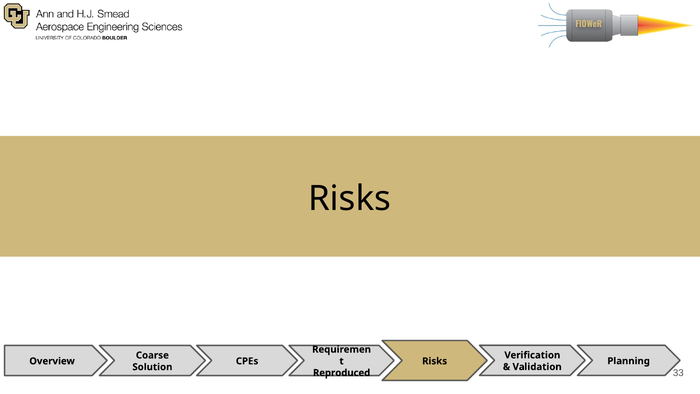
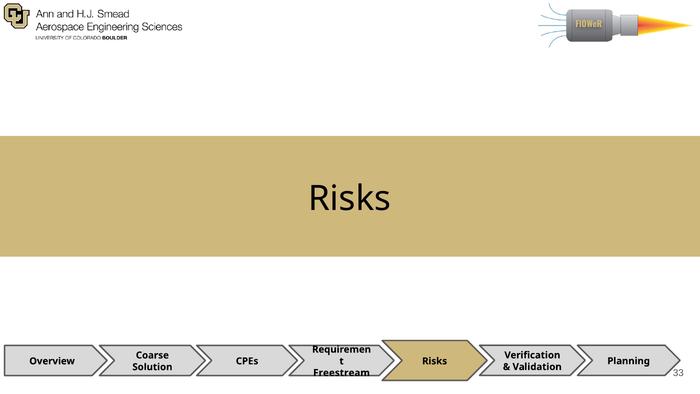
Reproduced: Reproduced -> Freestream (342, 373)
